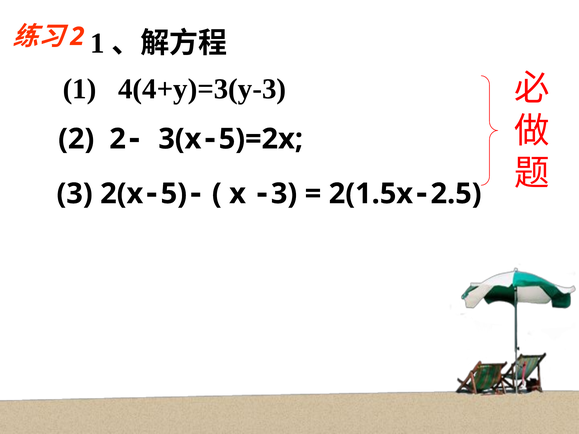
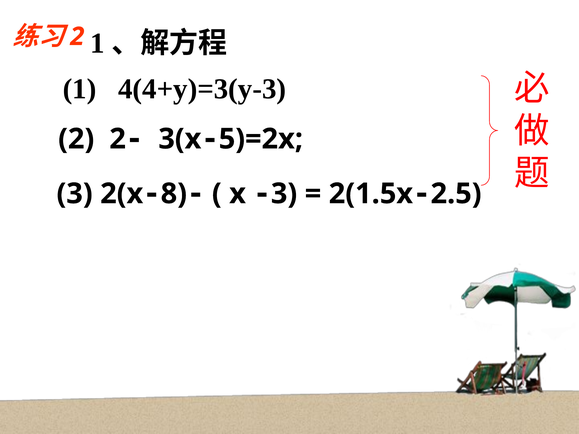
5: 5 -> 8 (174, 194)
